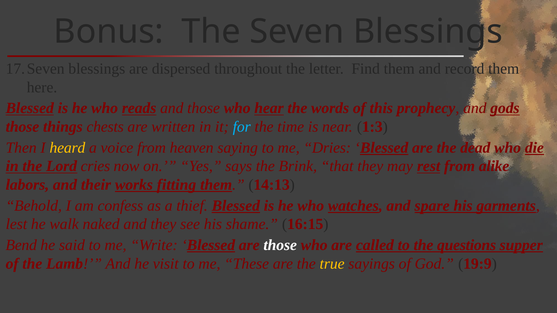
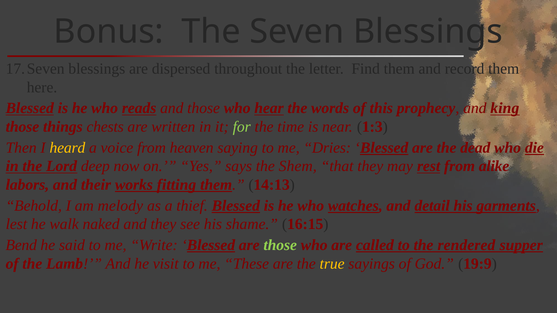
gods: gods -> king (505, 108)
for colour: light blue -> light green (242, 127)
cries: cries -> deep (95, 166)
Brink: Brink -> Shem (298, 166)
confess: confess -> melody (120, 206)
spare: spare -> detail (432, 206)
those colour: white -> light green (280, 245)
questions: questions -> rendered (466, 245)
